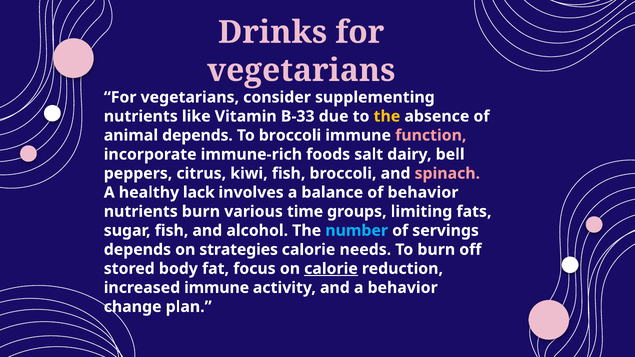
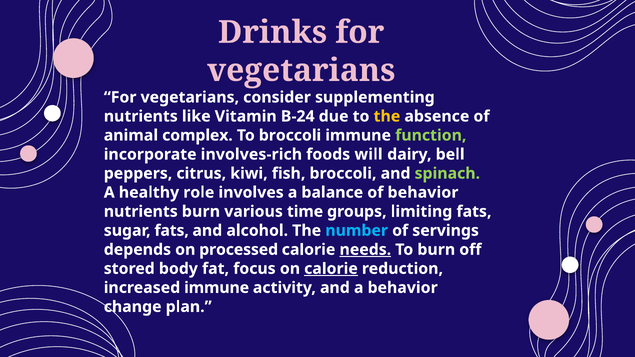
B-33: B-33 -> B-24 (298, 116)
animal depends: depends -> complex (197, 135)
function colour: pink -> light green (431, 135)
immune-rich: immune-rich -> involves-rich (251, 154)
salt: salt -> will (369, 154)
spinach colour: pink -> light green (447, 174)
lack: lack -> role (199, 193)
sugar fish: fish -> fats (172, 231)
strategies: strategies -> processed (239, 250)
needs underline: none -> present (365, 250)
